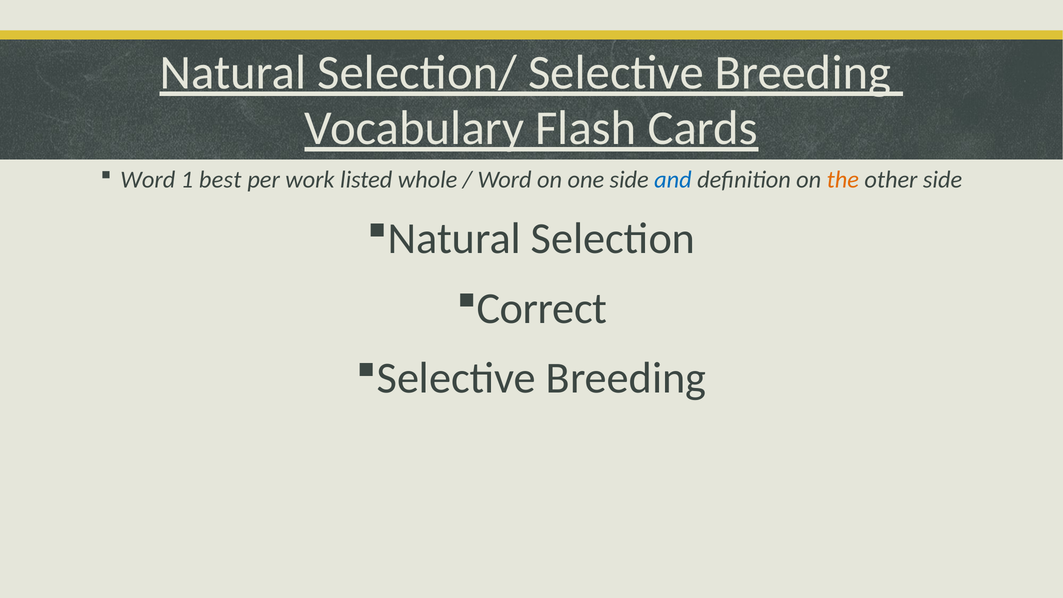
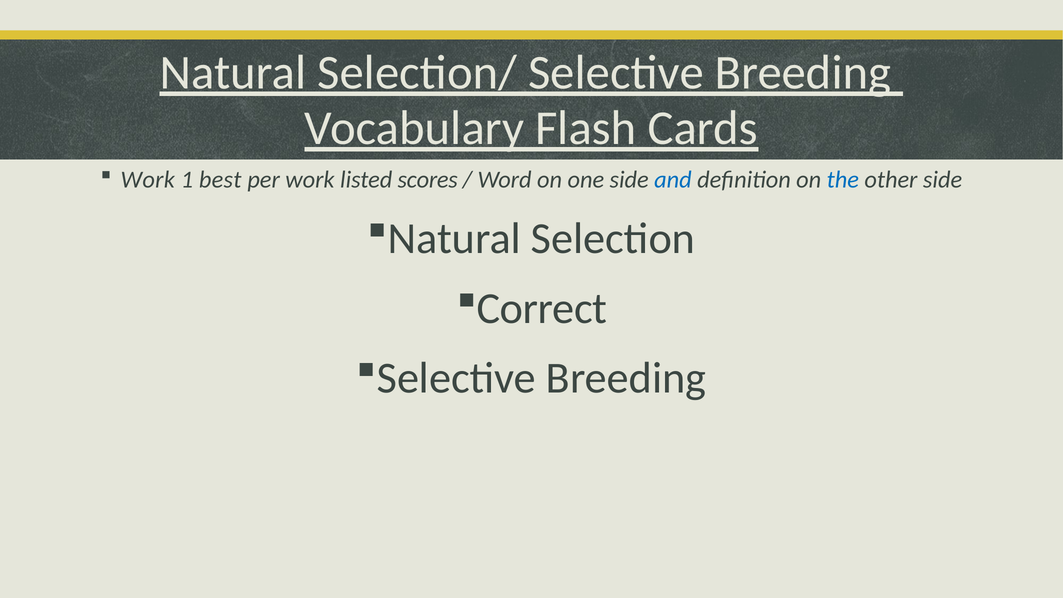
Word: Word -> Work (148, 180)
whole: whole -> scores (428, 180)
the colour: orange -> blue (843, 180)
